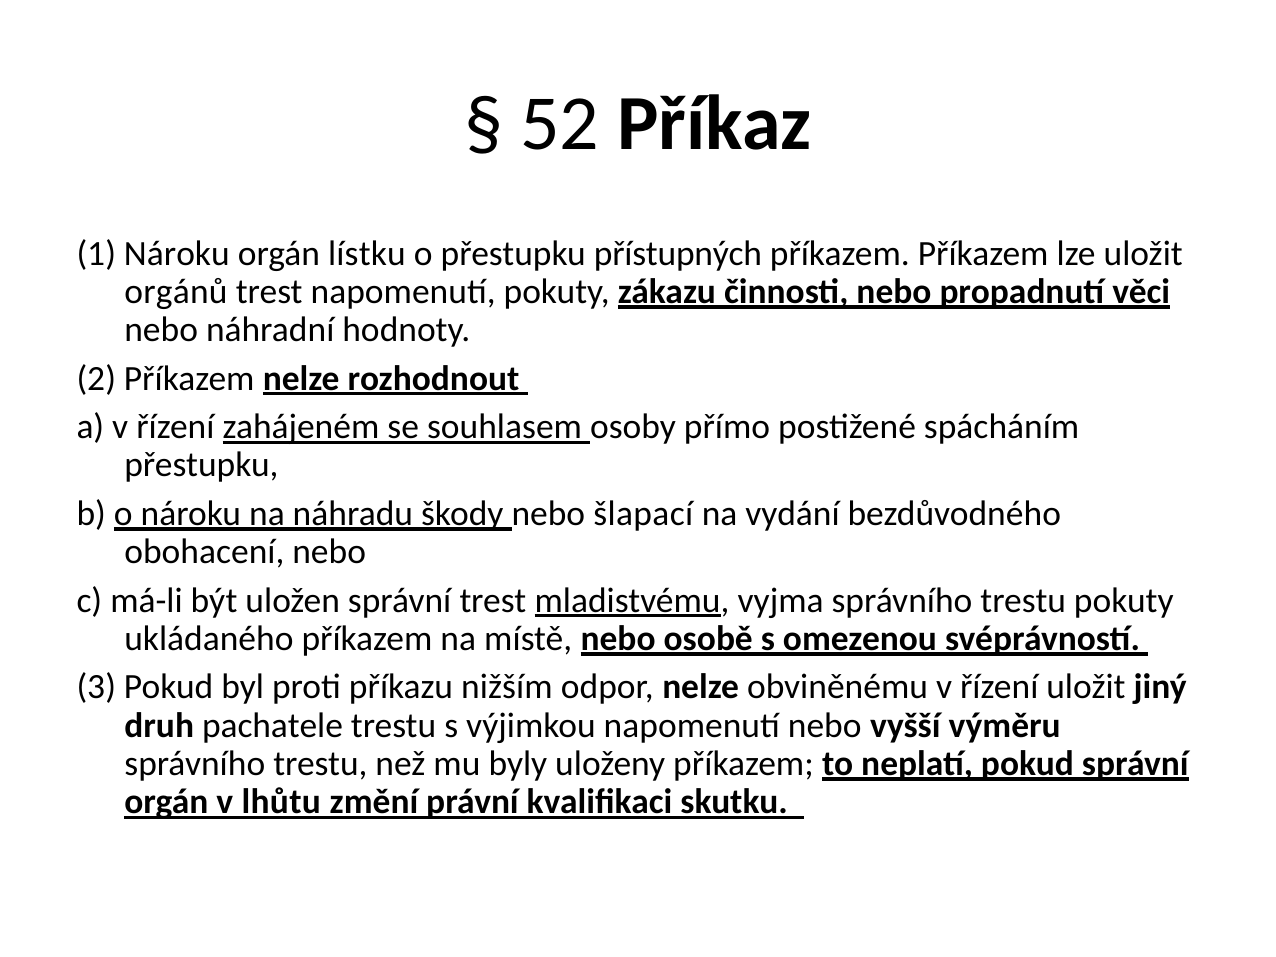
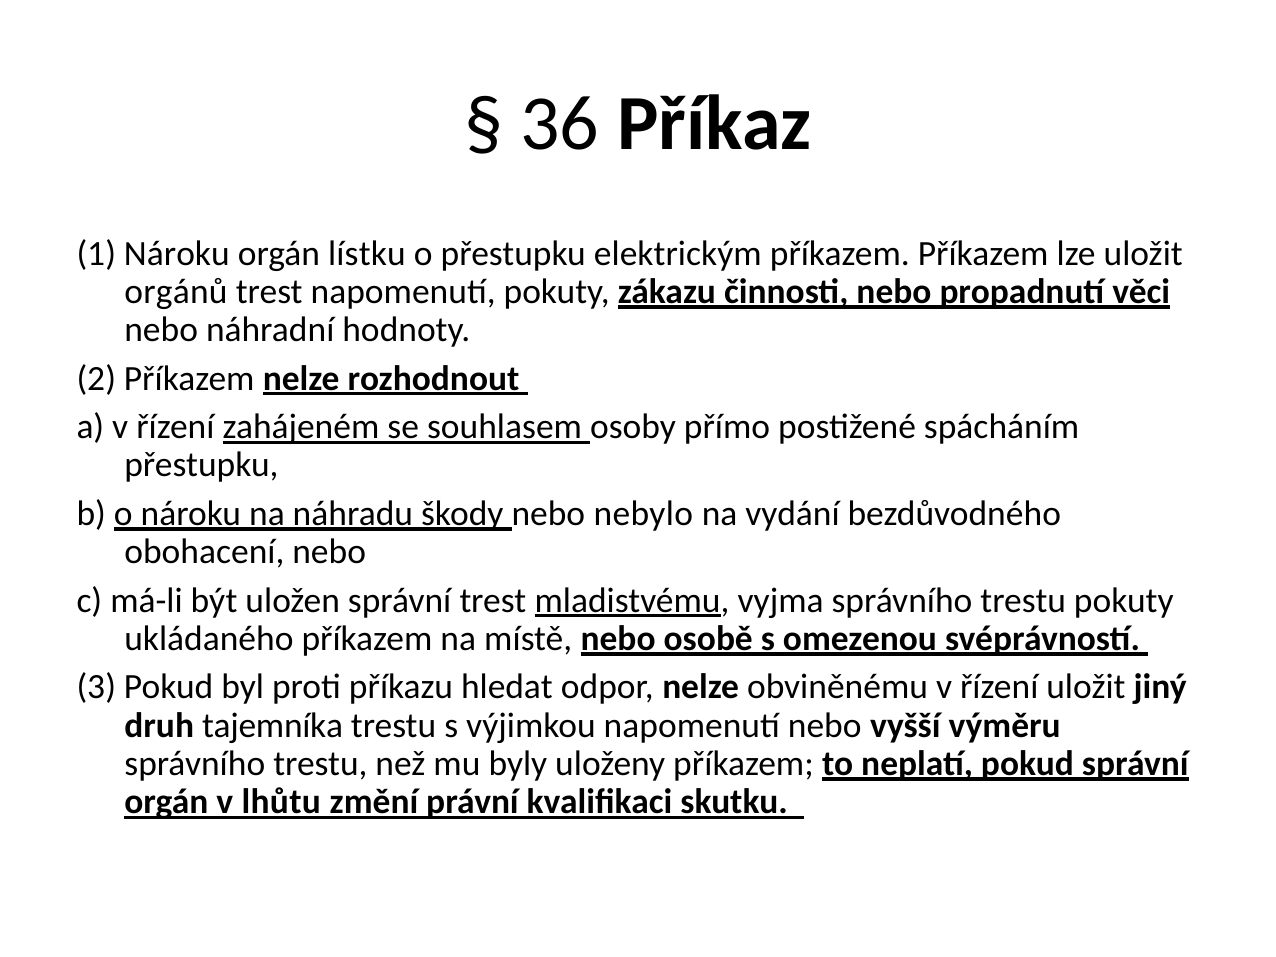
52: 52 -> 36 (560, 124)
přístupných: přístupných -> elektrickým (678, 253)
šlapací: šlapací -> nebylo (643, 514)
nižším: nižším -> hledat (507, 687)
pachatele: pachatele -> tajemníka (273, 726)
